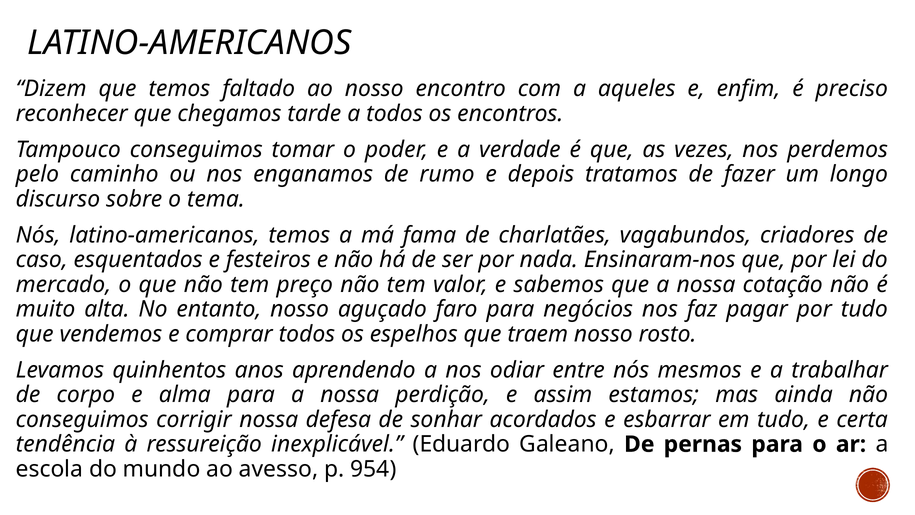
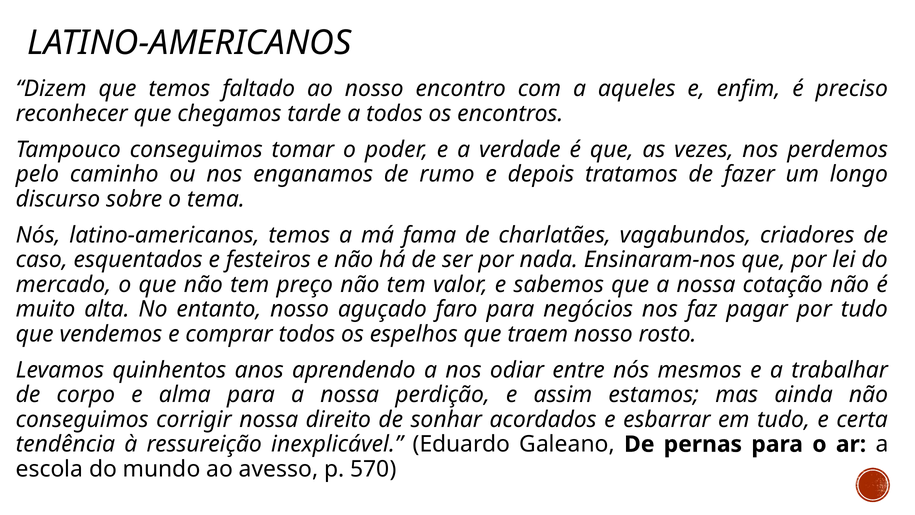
defesa: defesa -> direito (338, 419)
954: 954 -> 570 (373, 469)
